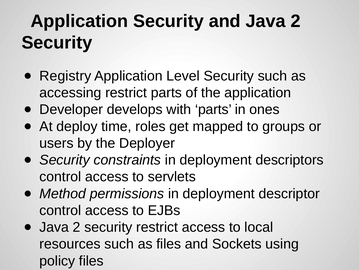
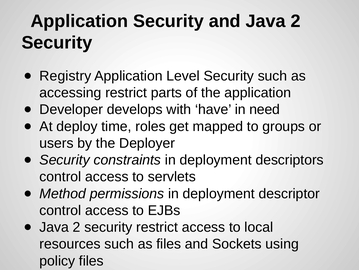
with parts: parts -> have (213, 109)
ones: ones -> need (265, 109)
